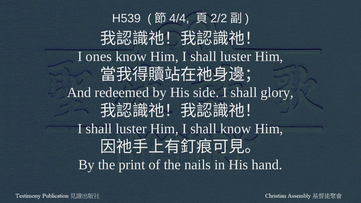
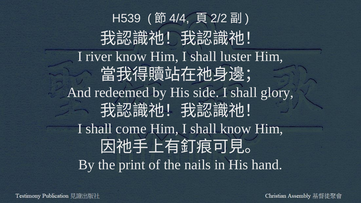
ones: ones -> river (99, 56)
luster: luster -> come (131, 129)
